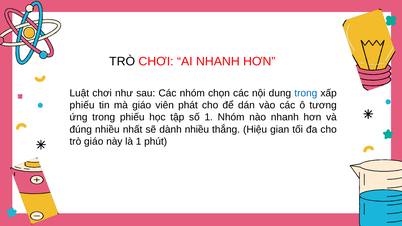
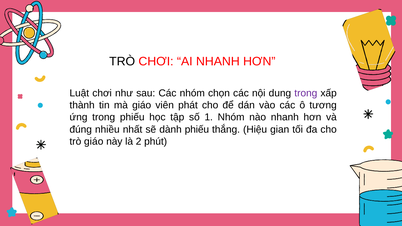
trong colour: blue -> purple (306, 93)
phiếu: phiếu -> thành (82, 105)
dành nhiều: nhiều -> phiếu (197, 129)
là 1: 1 -> 2 (139, 142)
